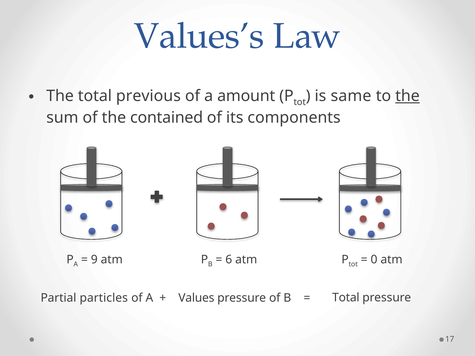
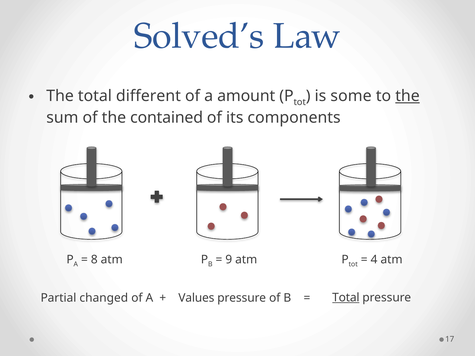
Values’s: Values’s -> Solved’s (199, 36)
previous: previous -> different (148, 96)
same: same -> some (351, 96)
9: 9 -> 8 (94, 260)
6: 6 -> 9 (229, 260)
0: 0 -> 4 (374, 260)
particles: particles -> changed (104, 298)
Total underline: none -> present (346, 298)
